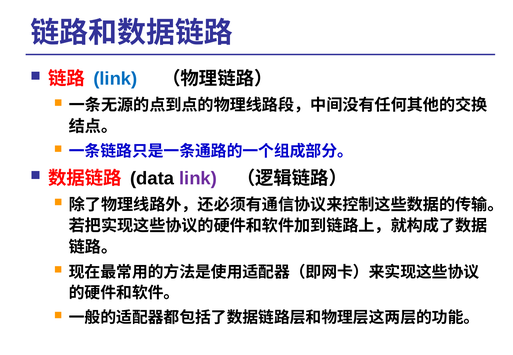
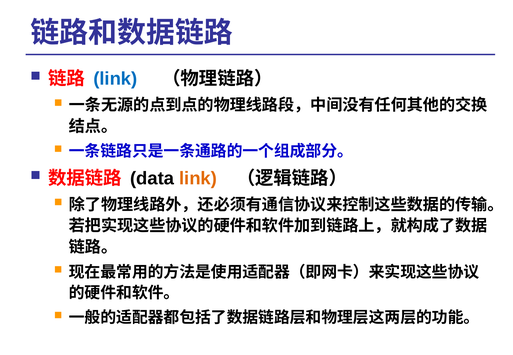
link colour: purple -> orange (198, 178)
